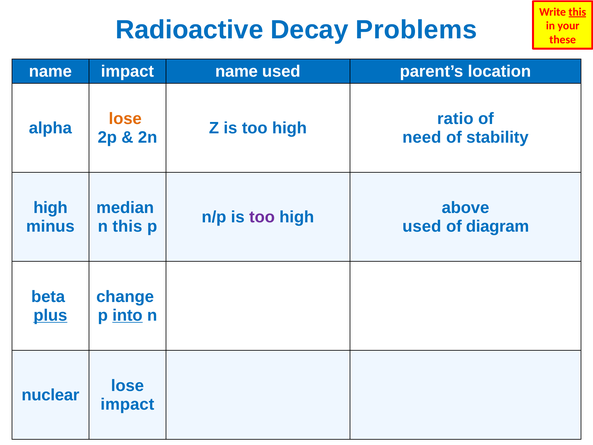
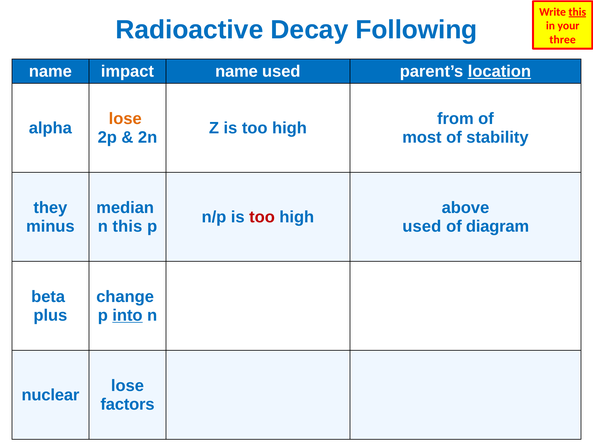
Problems: Problems -> Following (417, 30)
these: these -> three (563, 40)
location underline: none -> present (499, 71)
ratio: ratio -> from (455, 119)
need: need -> most (422, 137)
high: high -> they (50, 208)
too colour: purple -> red (262, 217)
plus underline: present -> none (50, 315)
impact: impact -> factors (128, 404)
